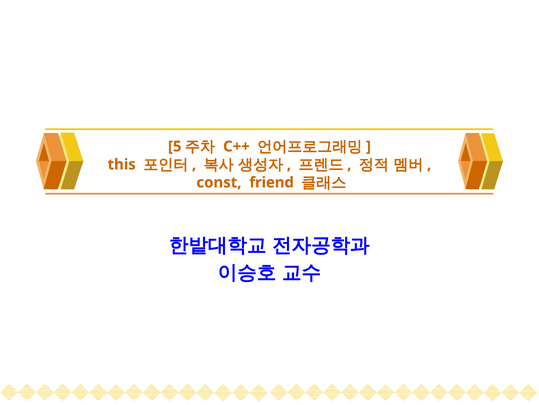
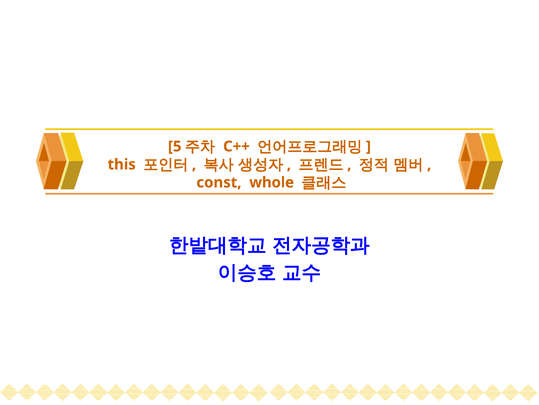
friend: friend -> whole (272, 182)
